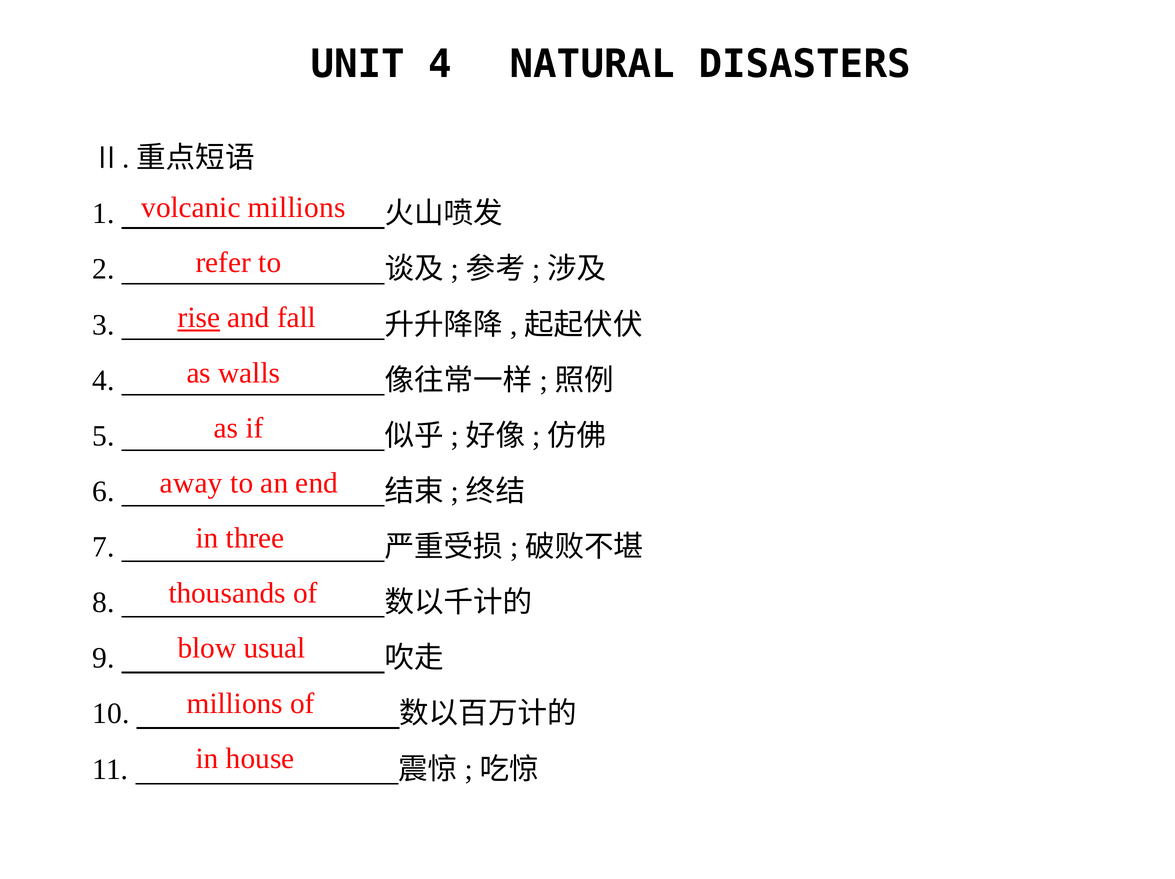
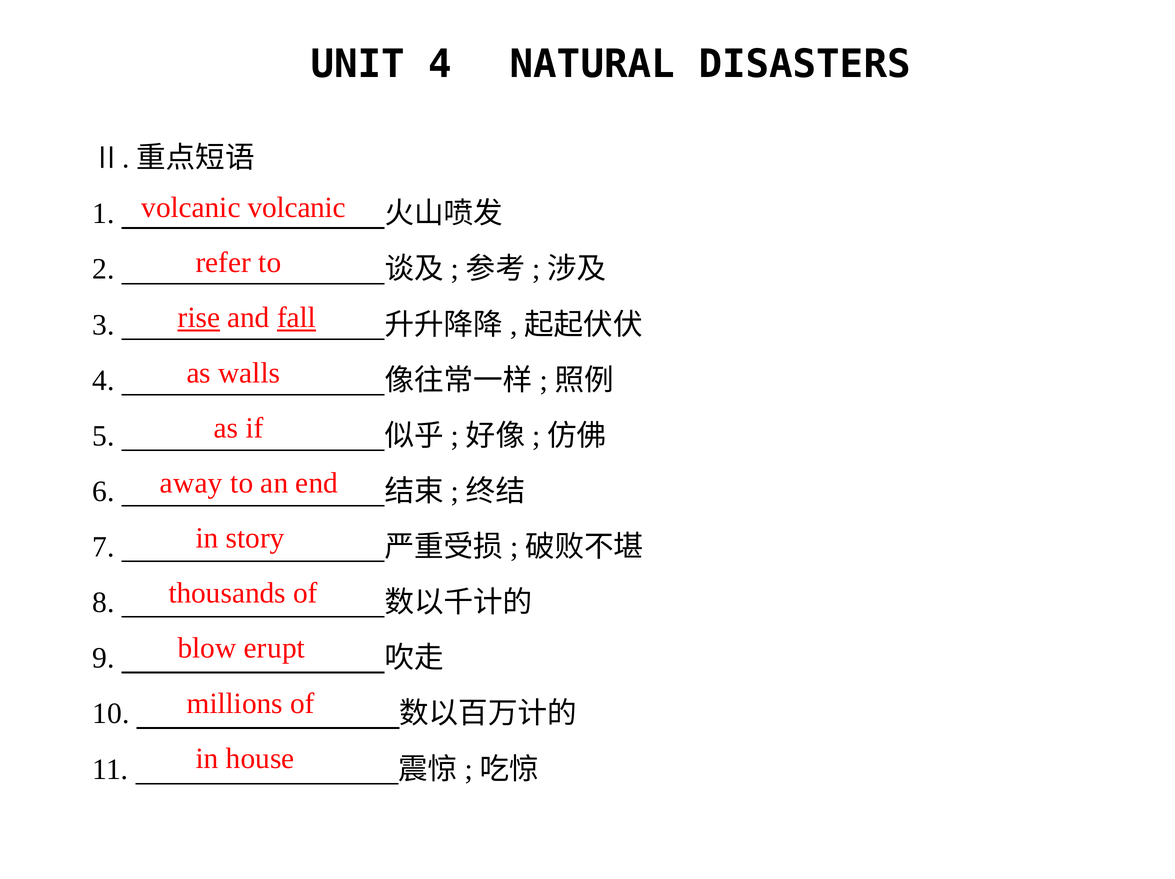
volcanic millions: millions -> volcanic (297, 208)
fall underline: none -> present (297, 318)
three: three -> story (255, 538)
usual: usual -> erupt (274, 648)
